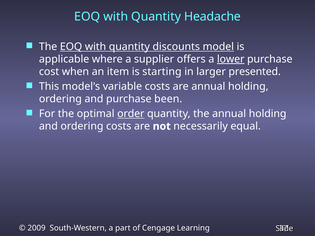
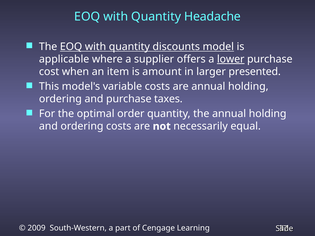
starting: starting -> amount (162, 72)
been: been -> taxes (168, 99)
order underline: present -> none (131, 114)
